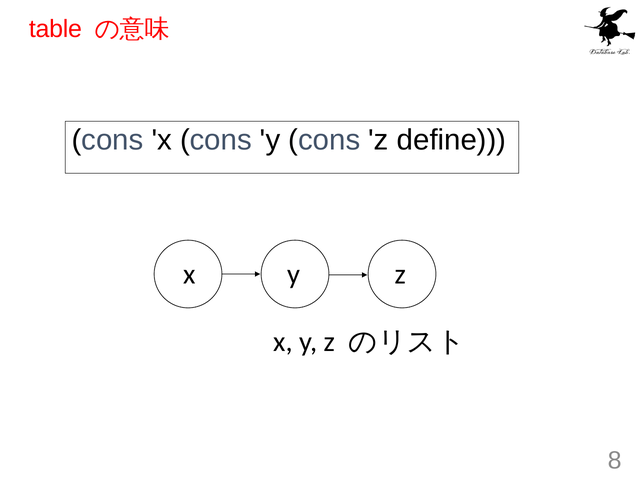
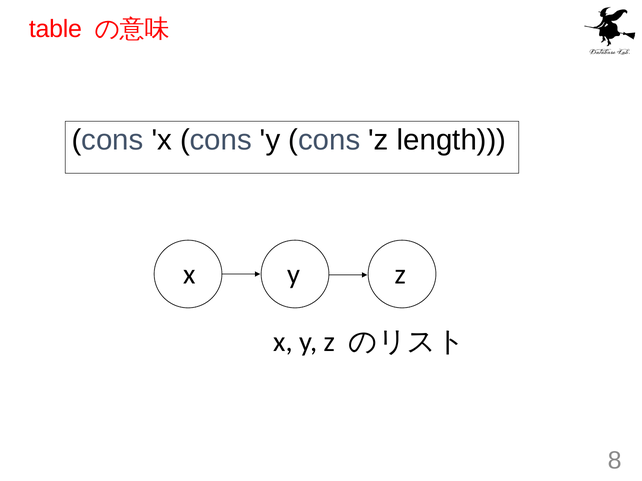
define: define -> length (452, 140)
